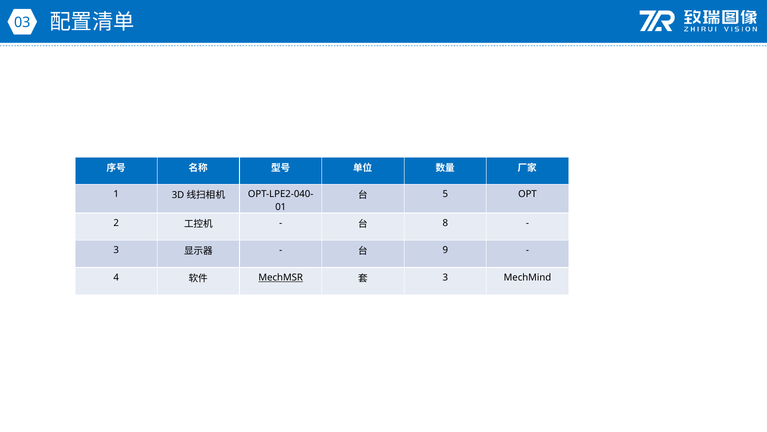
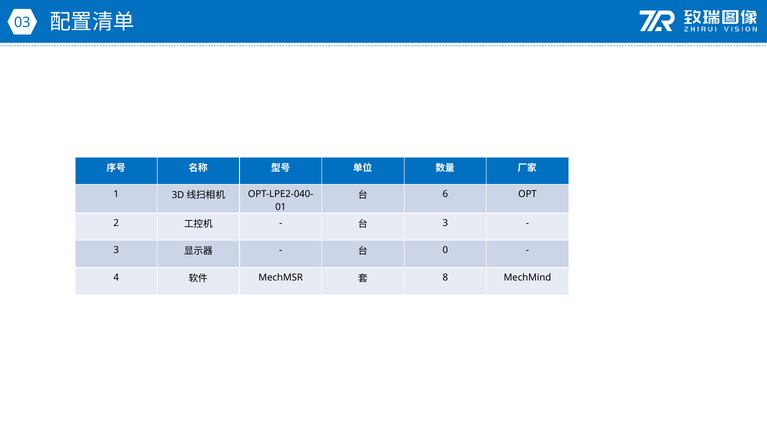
5: 5 -> 6 (445, 194)
8: 8 -> 3 (445, 223)
9: 9 -> 0 (445, 250)
MechMSR underline: present -> none (281, 277)
3: 3 -> 8 (445, 277)
